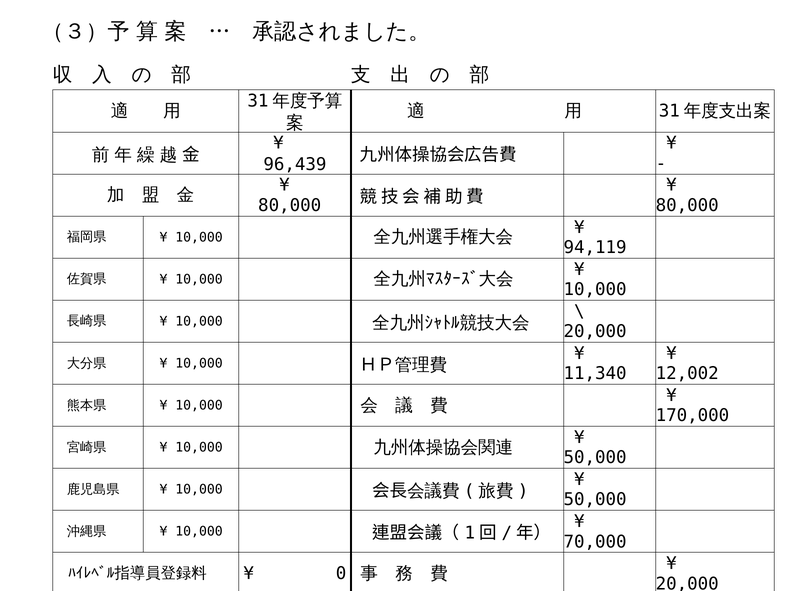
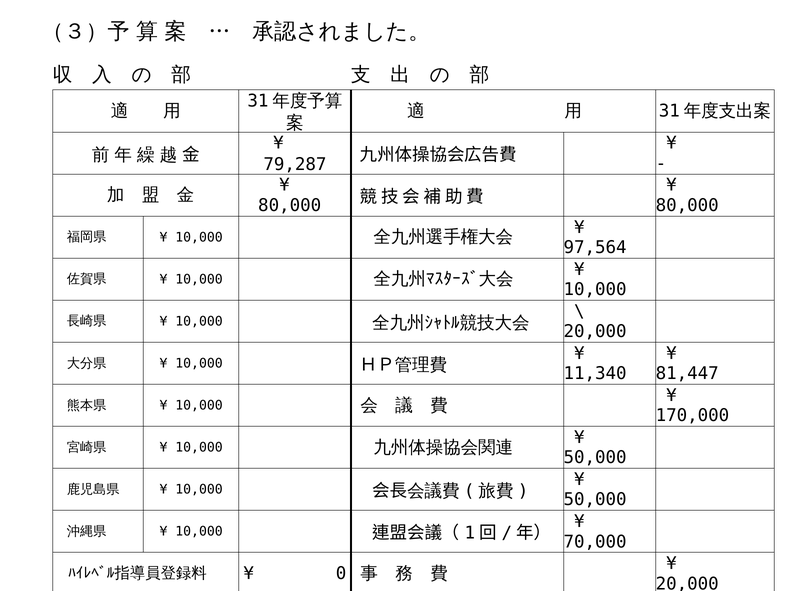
96,439: 96,439 -> 79,287 (295, 164)
94,119: 94,119 -> 97,564 (595, 247)
12,002: 12,002 -> 81,447 (687, 374)
